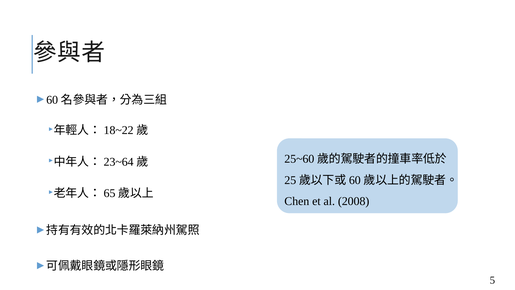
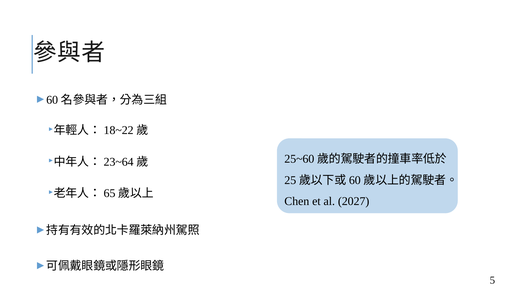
2008: 2008 -> 2027 (354, 201)
